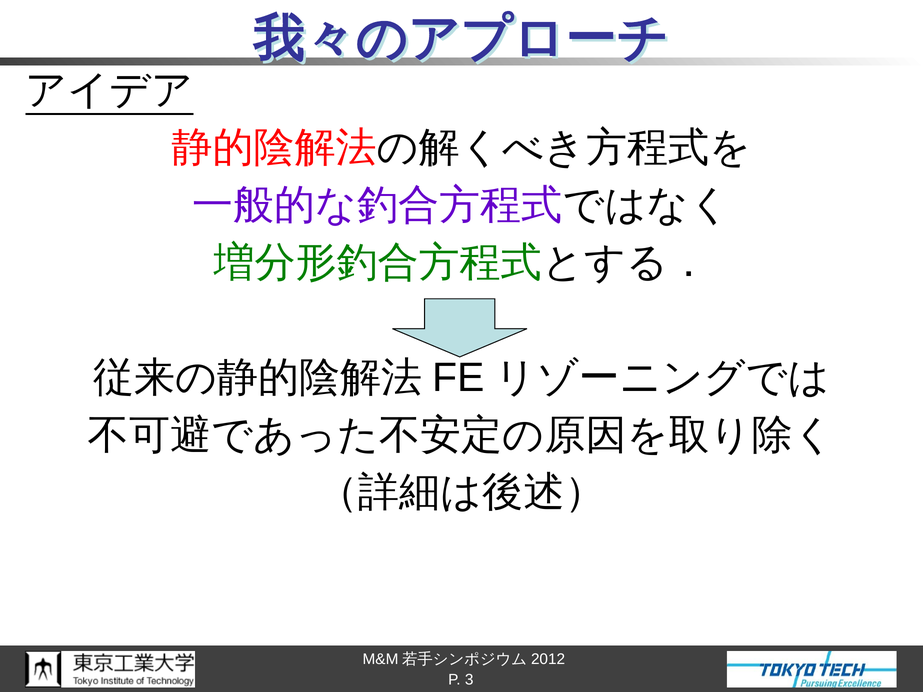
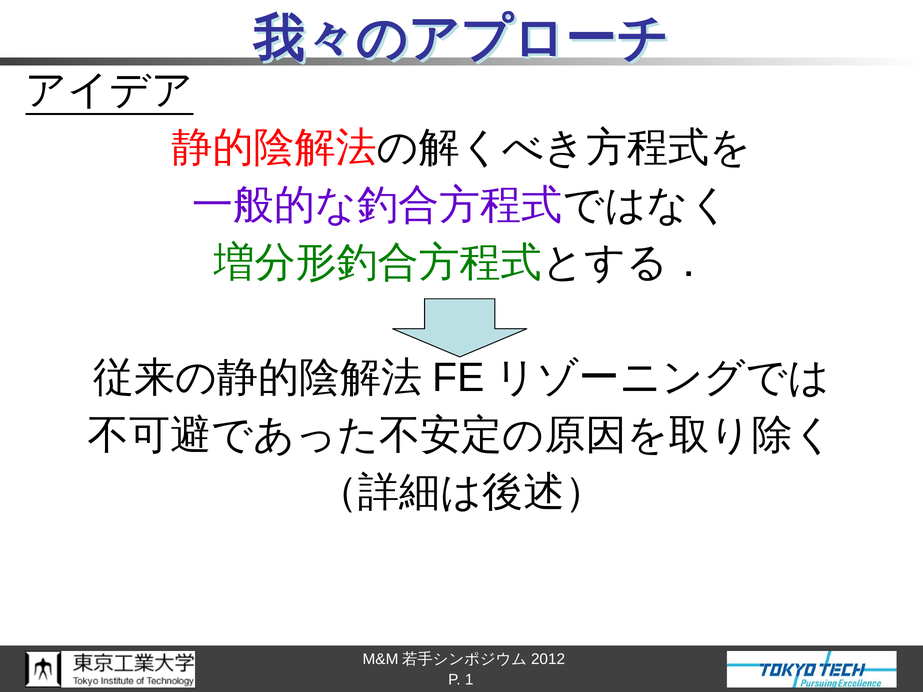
3: 3 -> 1 (469, 680)
